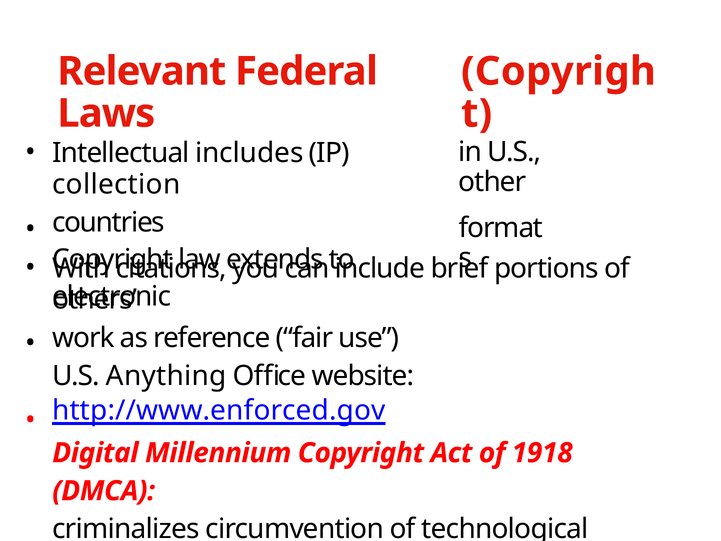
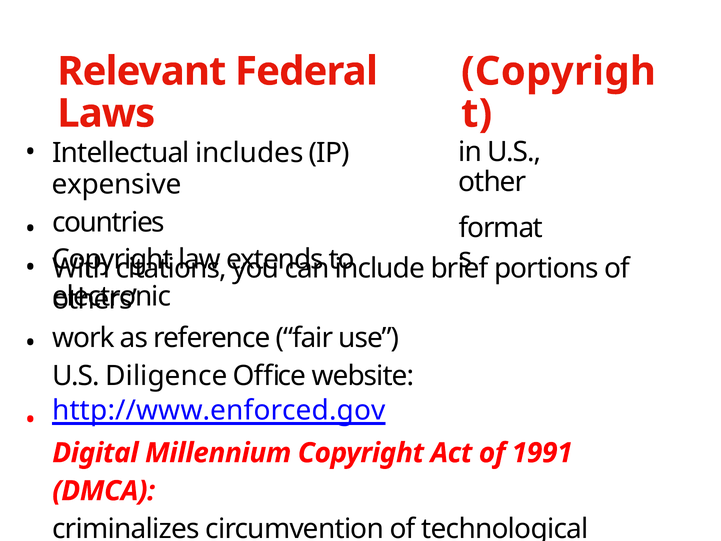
collection: collection -> expensive (117, 184)
Anything: Anything -> Diligence (166, 376)
1918: 1918 -> 1991 (542, 453)
